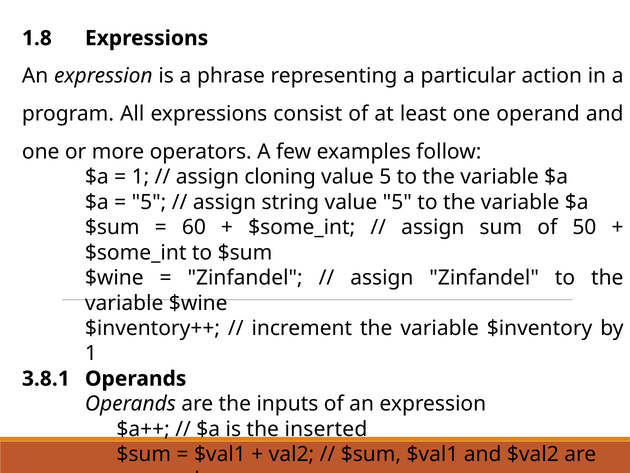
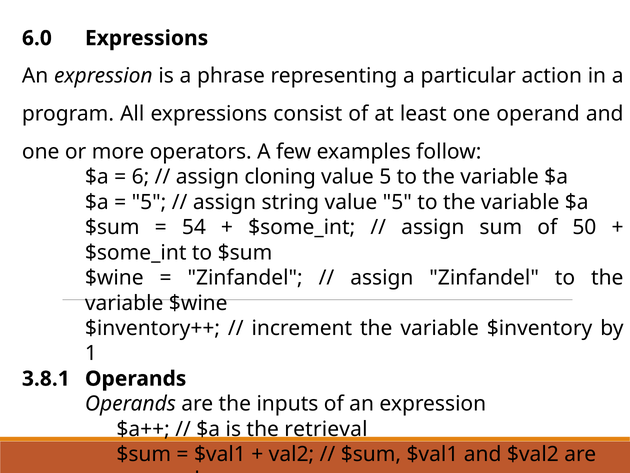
1.8: 1.8 -> 6.0 (37, 38)
1: 1 -> 6 (140, 177)
60: 60 -> 54 (194, 227)
inserted: inserted -> retrieval (326, 429)
